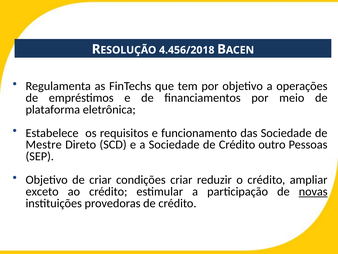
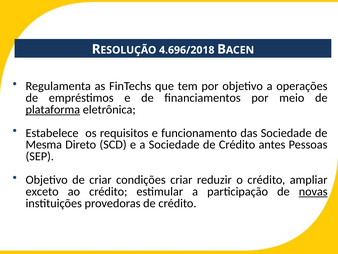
4.456/2018: 4.456/2018 -> 4.696/2018 (187, 50)
plataforma underline: none -> present (53, 109)
Mestre: Mestre -> Mesma (44, 144)
outro: outro -> antes (272, 144)
